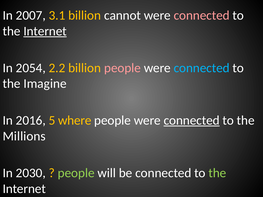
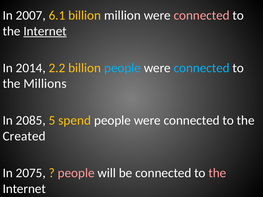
3.1: 3.1 -> 6.1 (57, 15)
cannot: cannot -> million (122, 15)
2054: 2054 -> 2014 (31, 68)
people colour: pink -> light blue (123, 68)
Imagine: Imagine -> Millions (45, 84)
2016: 2016 -> 2085 (31, 121)
where: where -> spend (75, 121)
connected underline: present -> none (192, 121)
Millions: Millions -> Created (24, 136)
2030: 2030 -> 2075 (31, 173)
people colour: light green -> pink (76, 173)
the colour: light green -> pink (217, 173)
